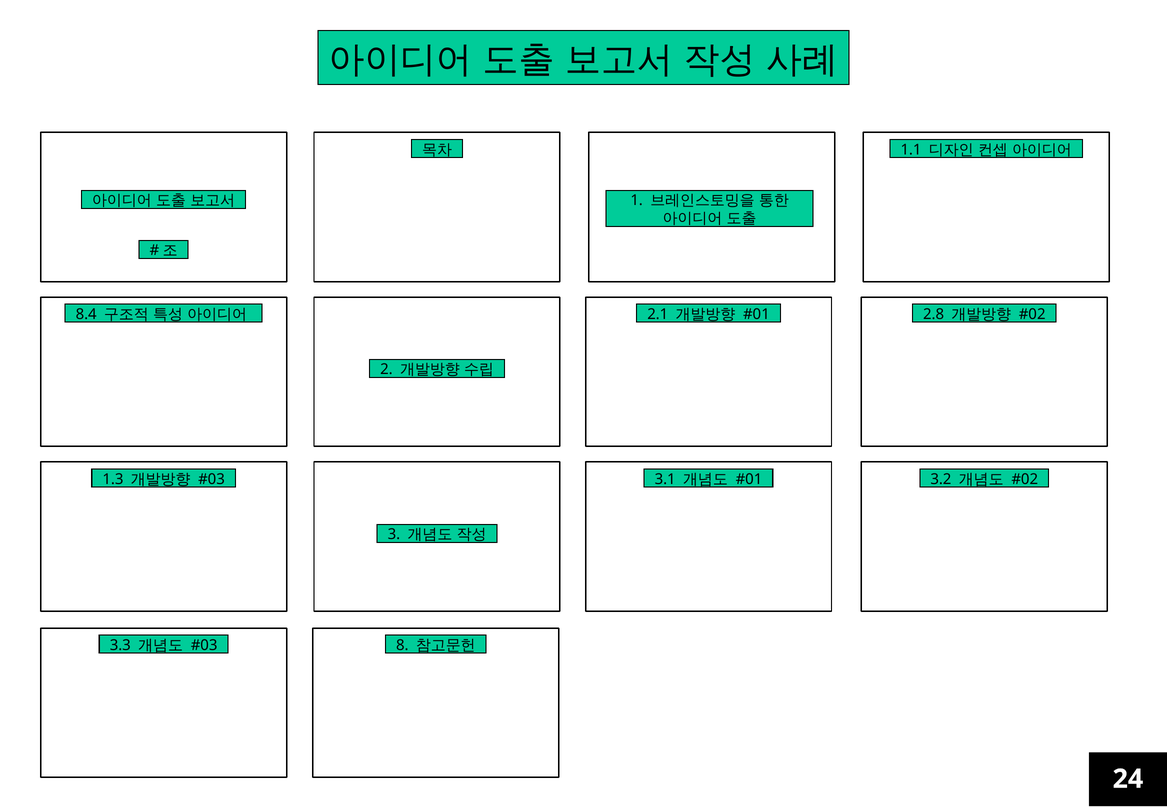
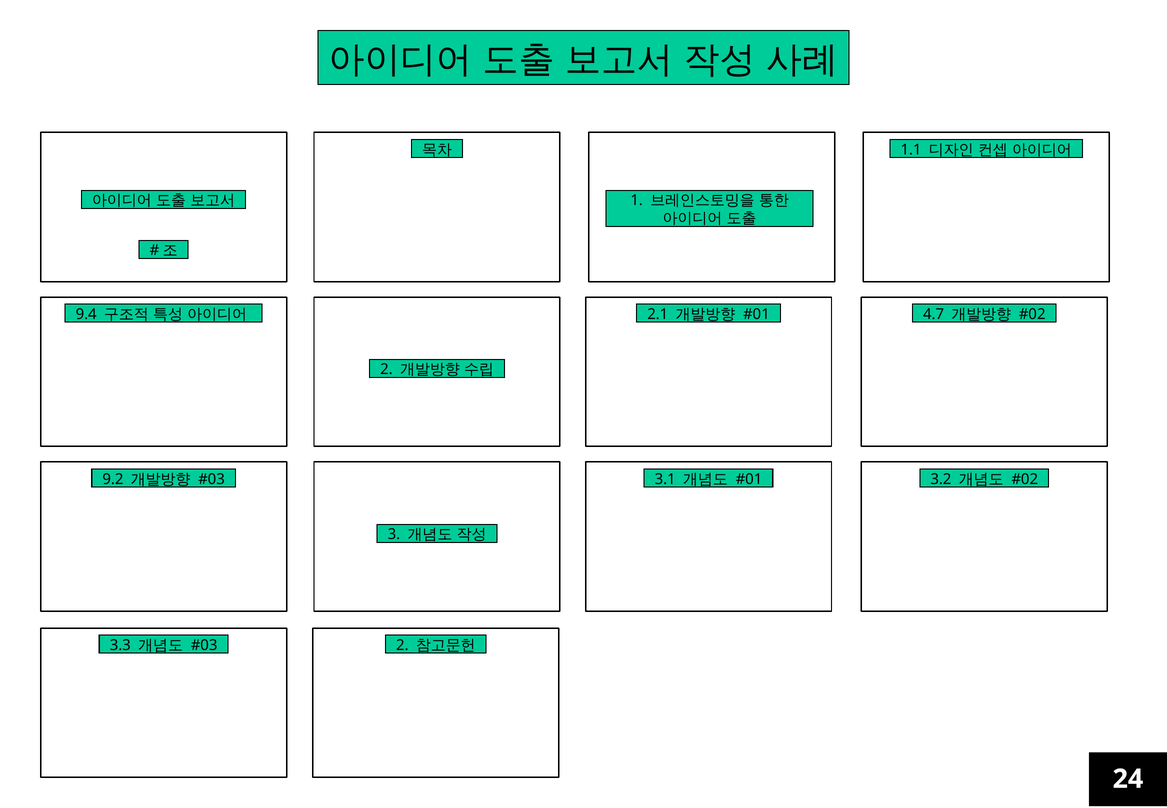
8.4: 8.4 -> 9.4 (86, 314)
2.8: 2.8 -> 4.7 (934, 314)
1.3: 1.3 -> 9.2 (113, 479)
8: 8 -> 2 (402, 645)
